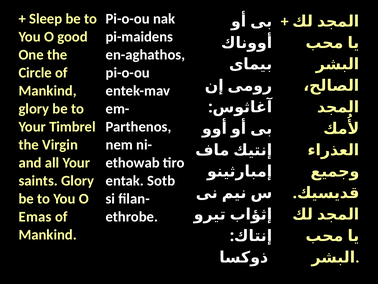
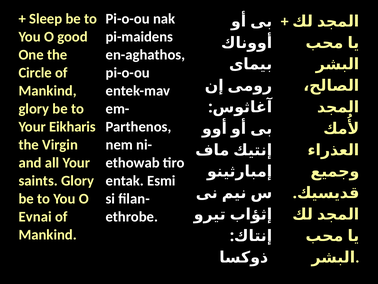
Timbrel: Timbrel -> Eikharis (72, 127)
Sotb: Sotb -> Esmi (161, 180)
Emas: Emas -> Evnai (35, 216)
